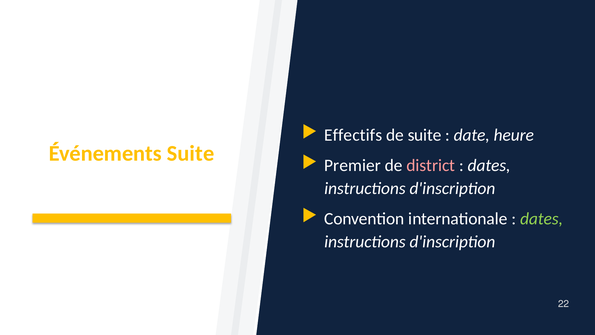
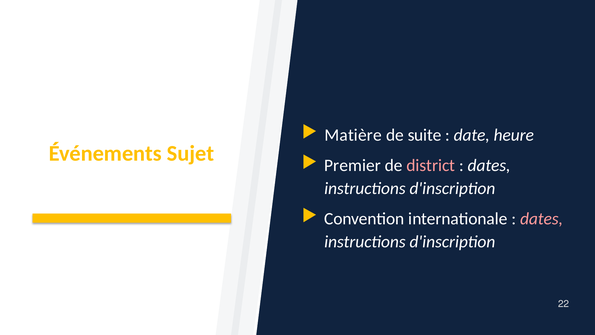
Effectifs: Effectifs -> Matière (353, 135)
Événements Suite: Suite -> Sujet (191, 153)
dates colour: light green -> pink (542, 219)
